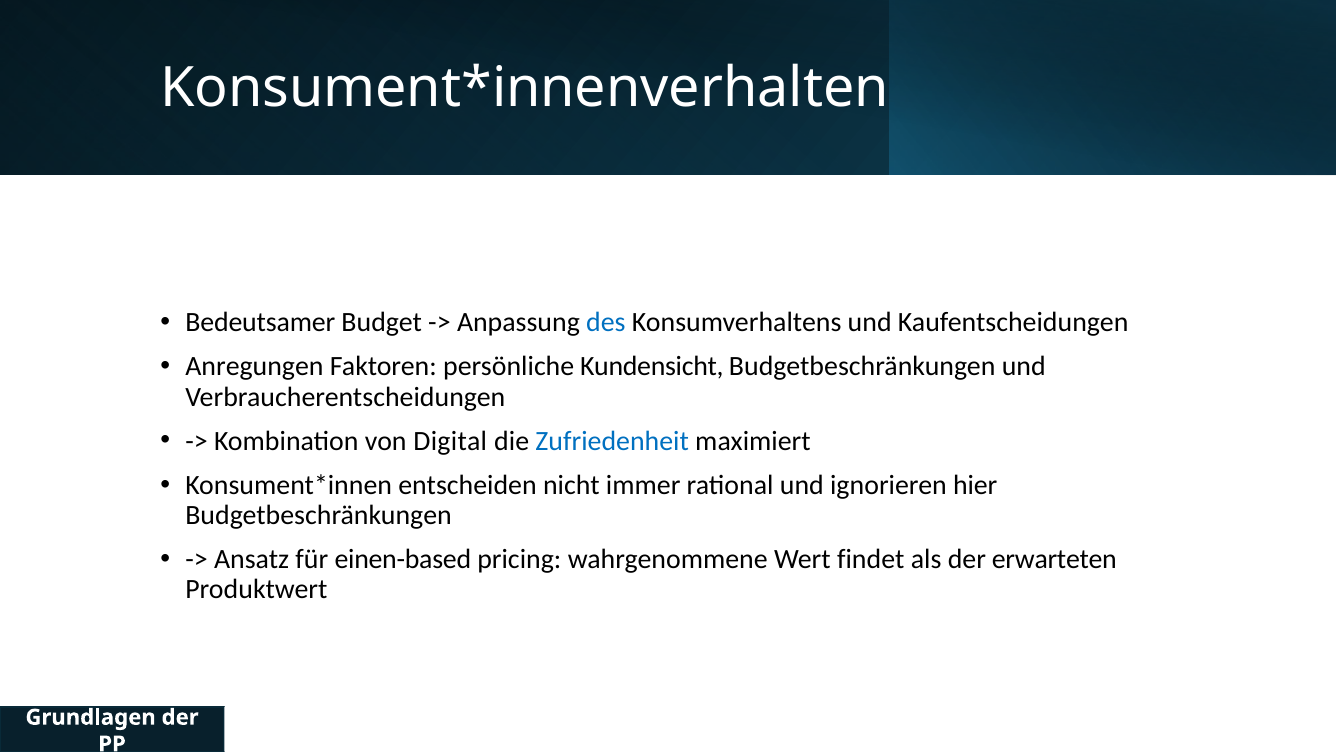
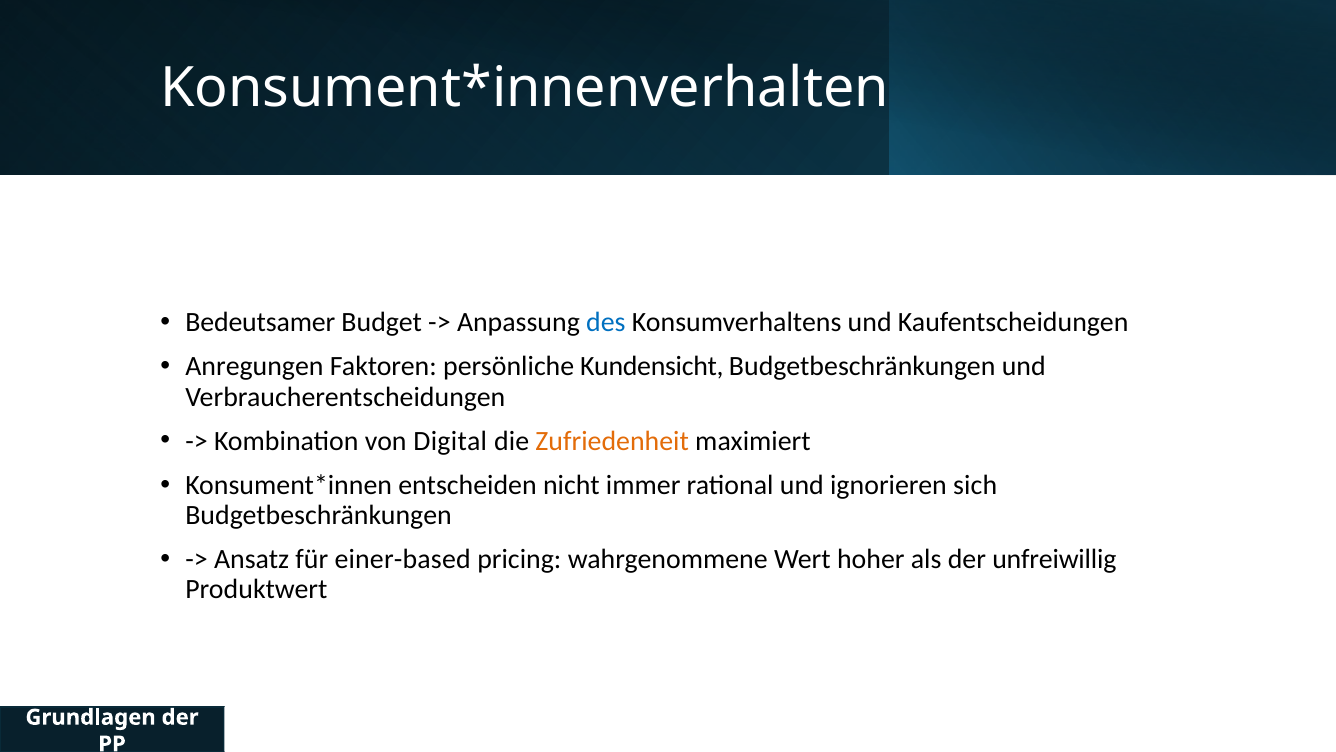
Zufriedenheit colour: blue -> orange (612, 441)
hier: hier -> sich (975, 485)
einen-based: einen-based -> einer-based (403, 559)
findet: findet -> hoher (871, 559)
erwarteten: erwarteten -> unfreiwillig (1054, 559)
